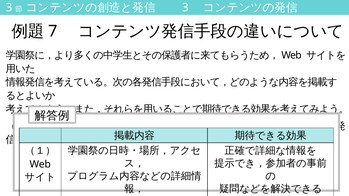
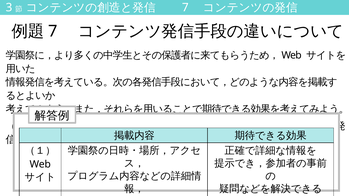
3: 3 -> 7 (185, 8)
